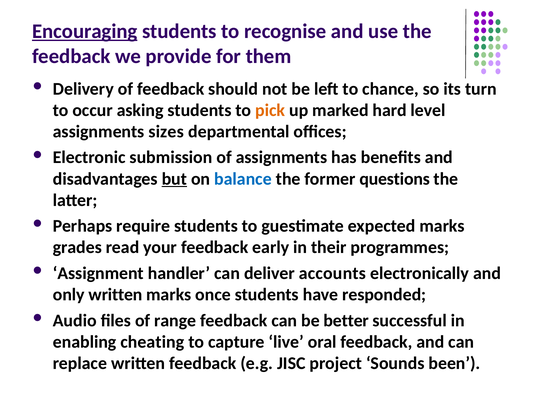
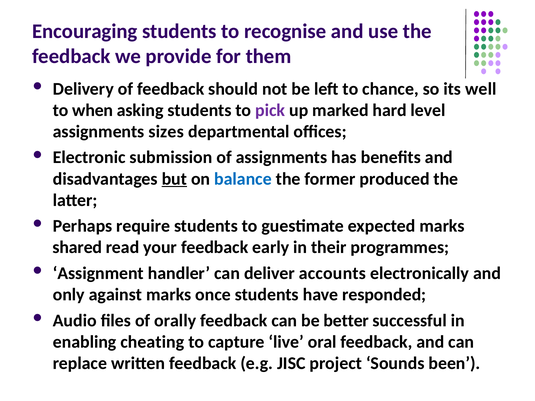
Encouraging underline: present -> none (85, 31)
turn: turn -> well (481, 89)
occur: occur -> when (93, 110)
pick colour: orange -> purple (270, 110)
questions: questions -> produced (395, 179)
grades: grades -> shared (77, 248)
only written: written -> against (115, 295)
range: range -> orally (175, 321)
